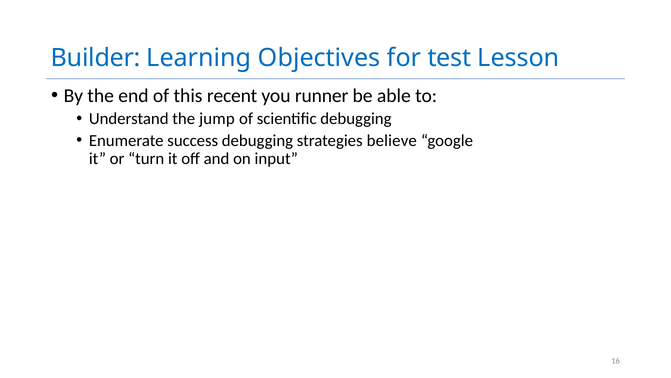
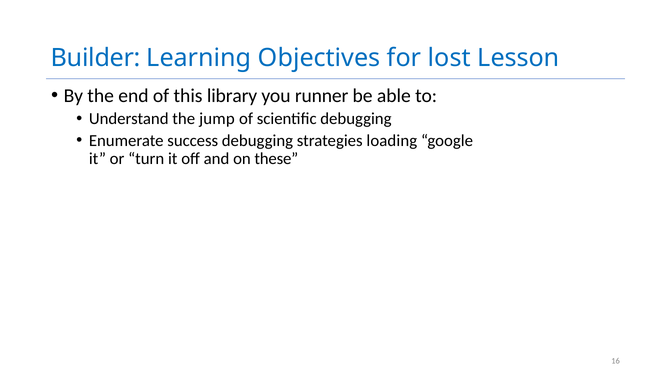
test: test -> lost (449, 58)
recent: recent -> library (232, 96)
believe: believe -> loading (392, 140)
input: input -> these (276, 158)
